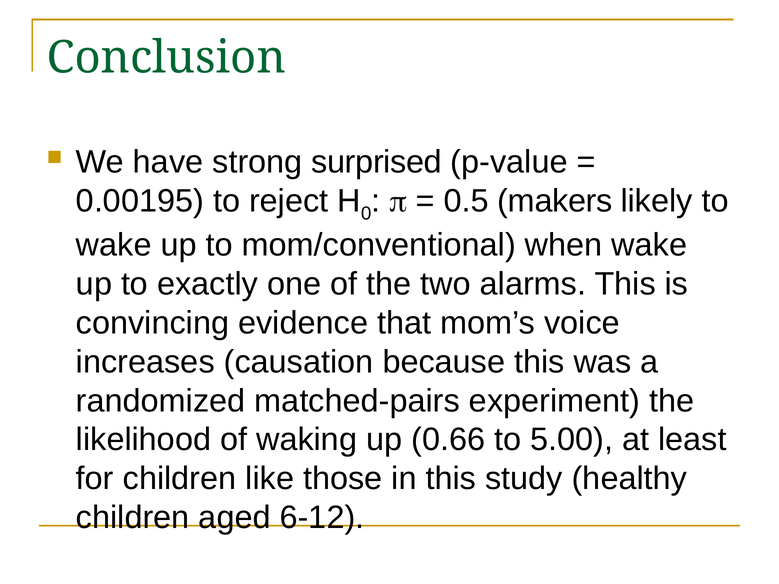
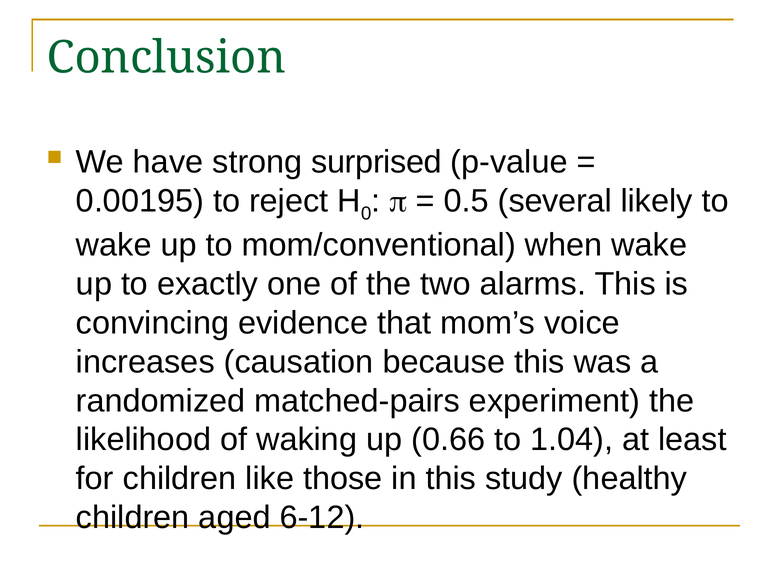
makers: makers -> several (555, 201)
5.00: 5.00 -> 1.04 (572, 440)
